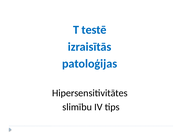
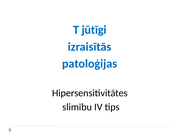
testē: testē -> jūtīgi (94, 30)
